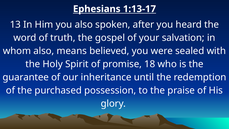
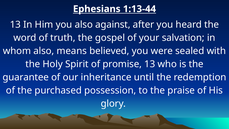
1:13-17: 1:13-17 -> 1:13-44 (139, 9)
spoken: spoken -> against (113, 24)
promise 18: 18 -> 13 (150, 64)
